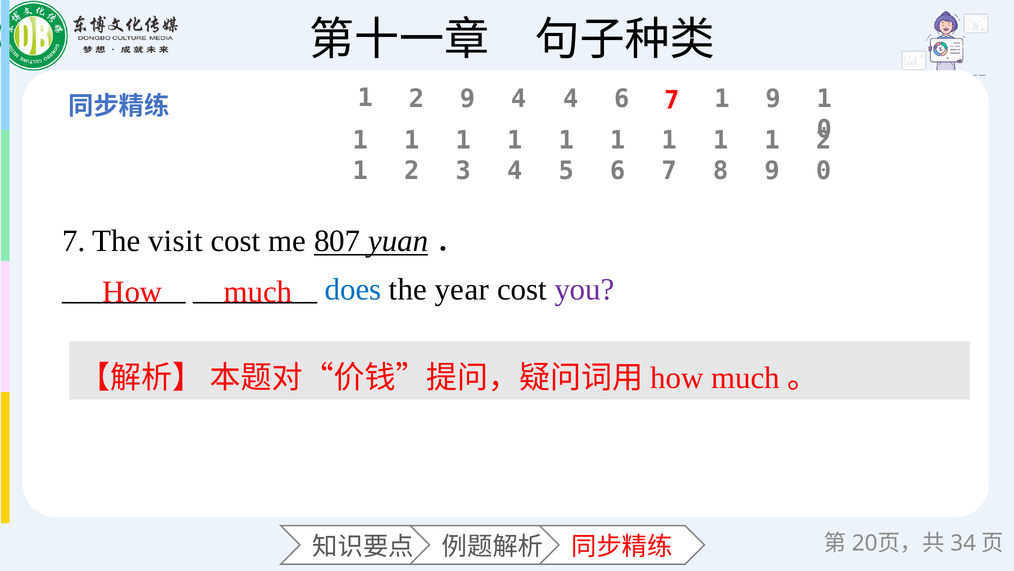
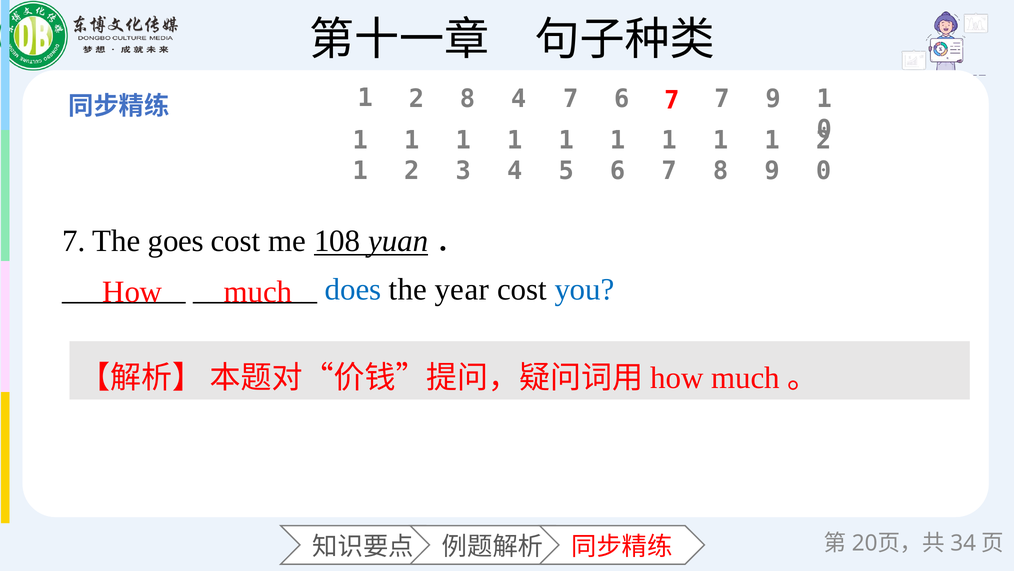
2 9: 9 -> 8 (467, 99)
4 4: 4 -> 7 (571, 99)
6 7 1: 1 -> 7 (722, 99)
visit: visit -> goes (176, 241)
807: 807 -> 108 (337, 241)
you colour: purple -> blue (585, 289)
